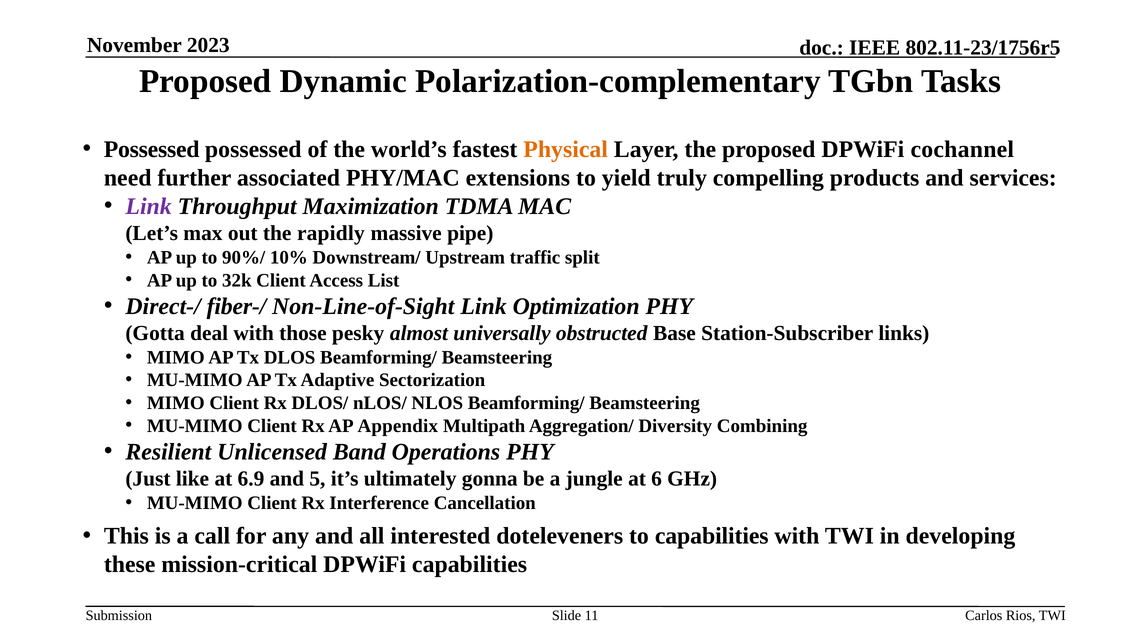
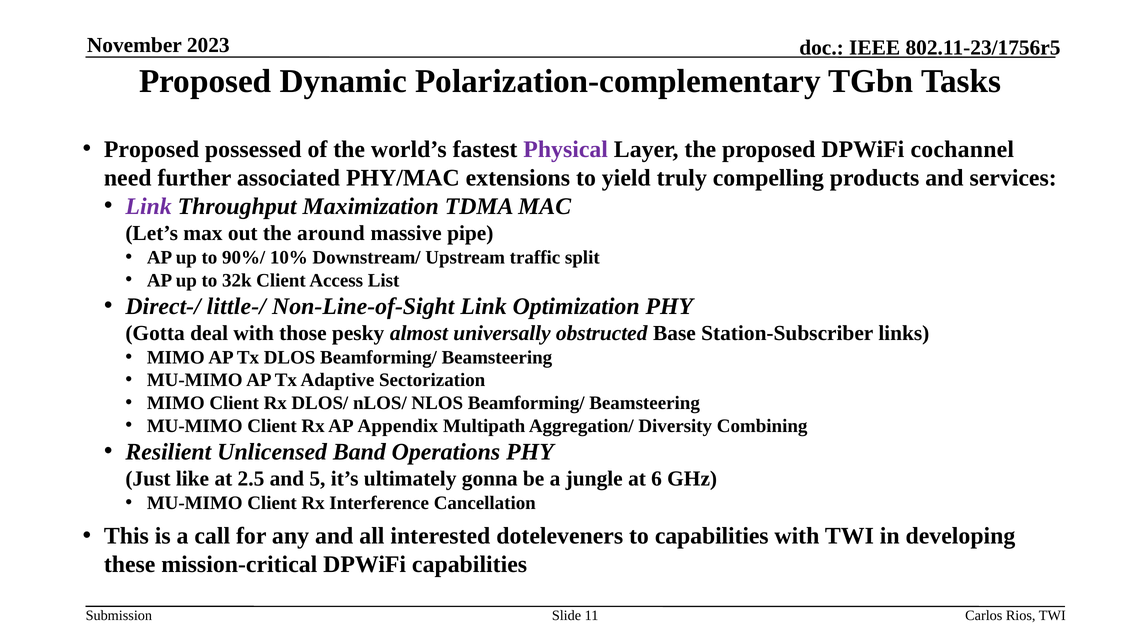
Possessed: Possessed -> Proposed (152, 149)
Physical colour: orange -> purple (566, 149)
rapidly: rapidly -> around (331, 233)
fiber-/: fiber-/ -> little-/ (236, 306)
6.9: 6.9 -> 2.5 (251, 479)
